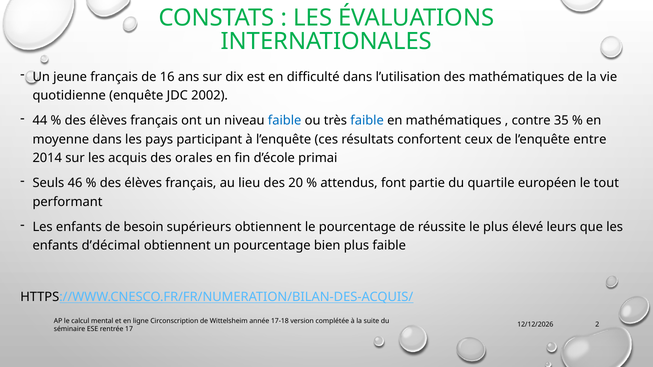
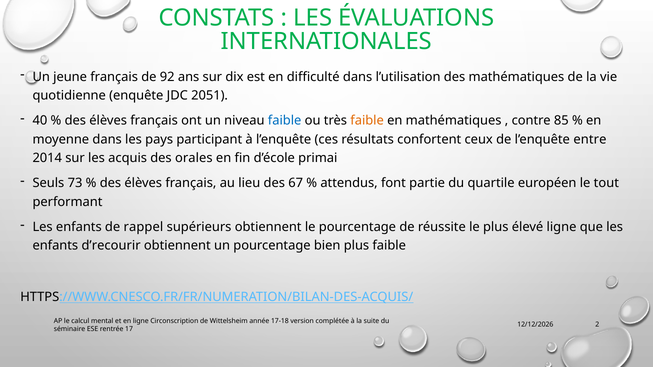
16: 16 -> 92 (167, 77)
2002: 2002 -> 2051 (210, 95)
44: 44 -> 40 (40, 121)
faible colour: blue -> orange (367, 121)
35: 35 -> 85 (561, 121)
46: 46 -> 73 (75, 183)
20: 20 -> 67 (296, 183)
besoin: besoin -> rappel (143, 227)
élevé leurs: leurs -> ligne (562, 227)
d’décimal: d’décimal -> d’recourir (111, 246)
